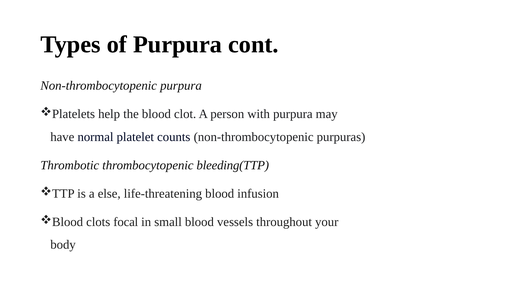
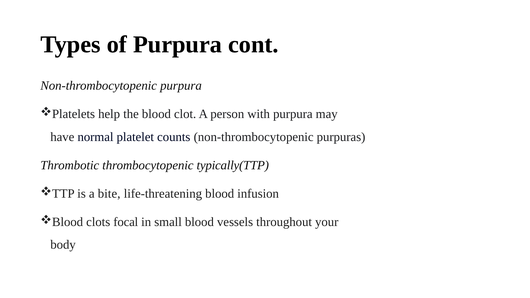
bleeding(TTP: bleeding(TTP -> typically(TTP (233, 165)
else: else -> bite (109, 194)
